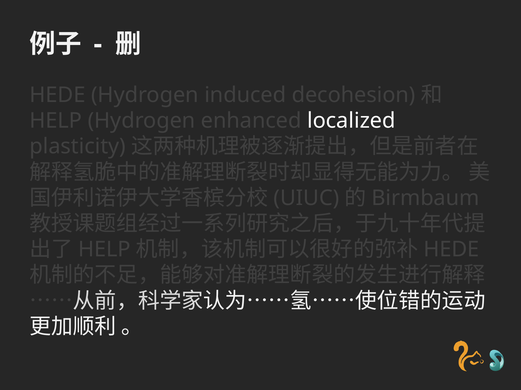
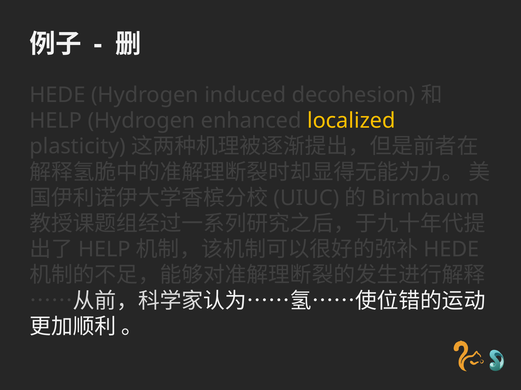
localized colour: white -> yellow (351, 121)
